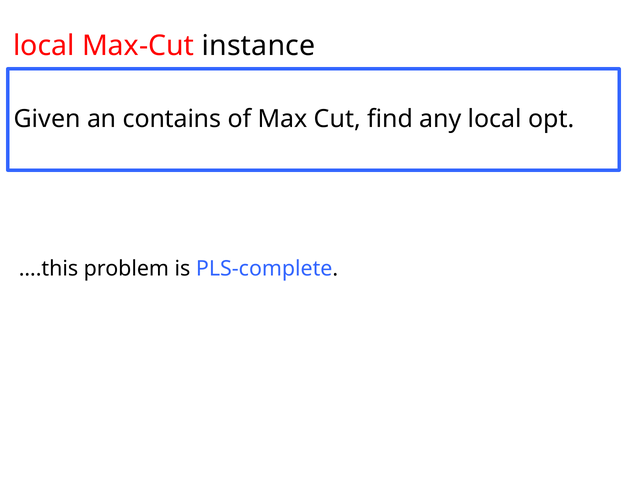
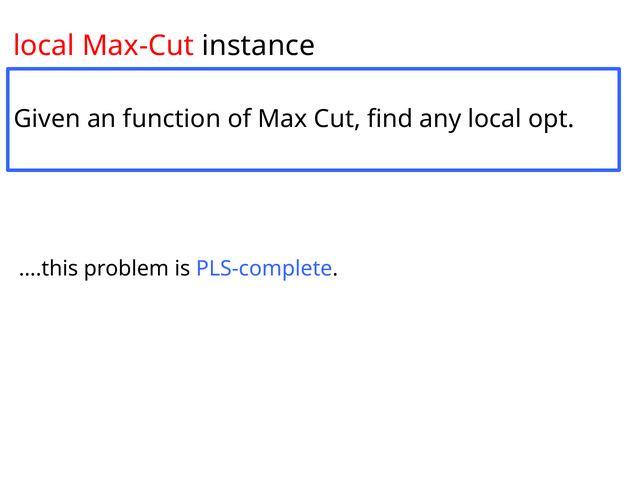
contains: contains -> function (172, 119)
